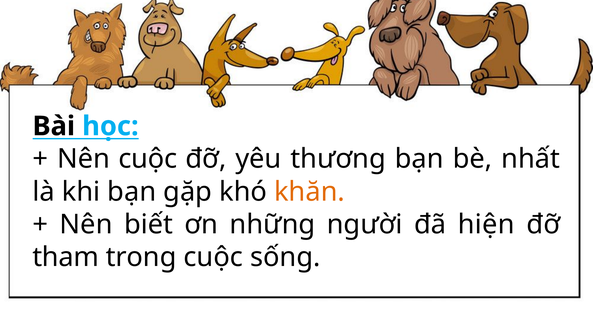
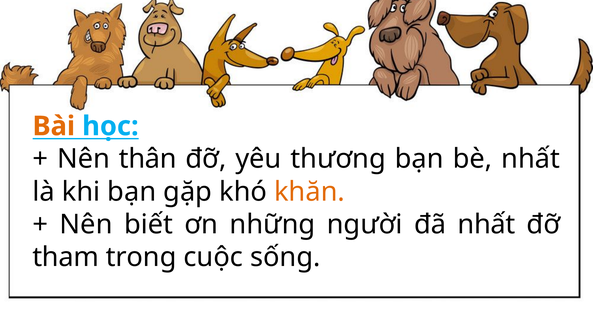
Bài colour: black -> orange (54, 126)
Nên cuộc: cuộc -> thân (148, 159)
đã hiện: hiện -> nhất (486, 224)
